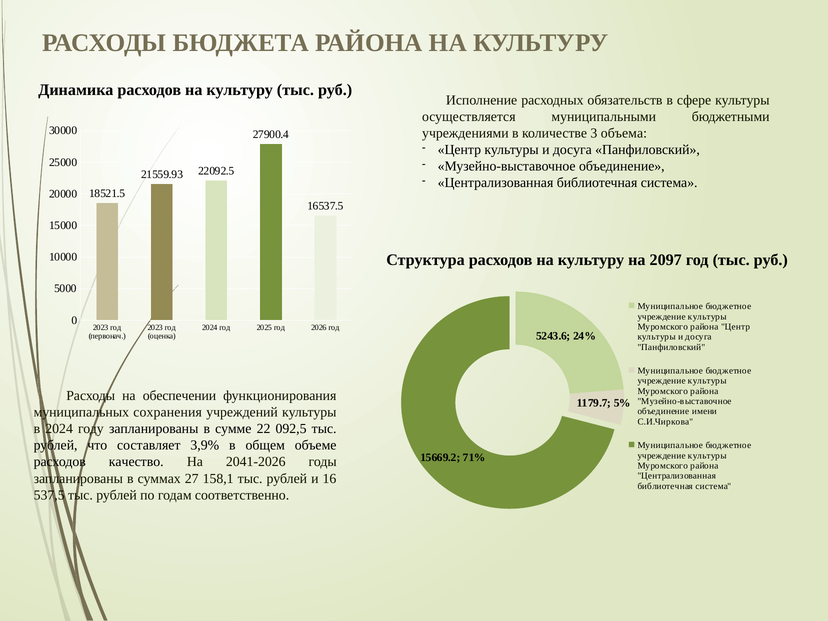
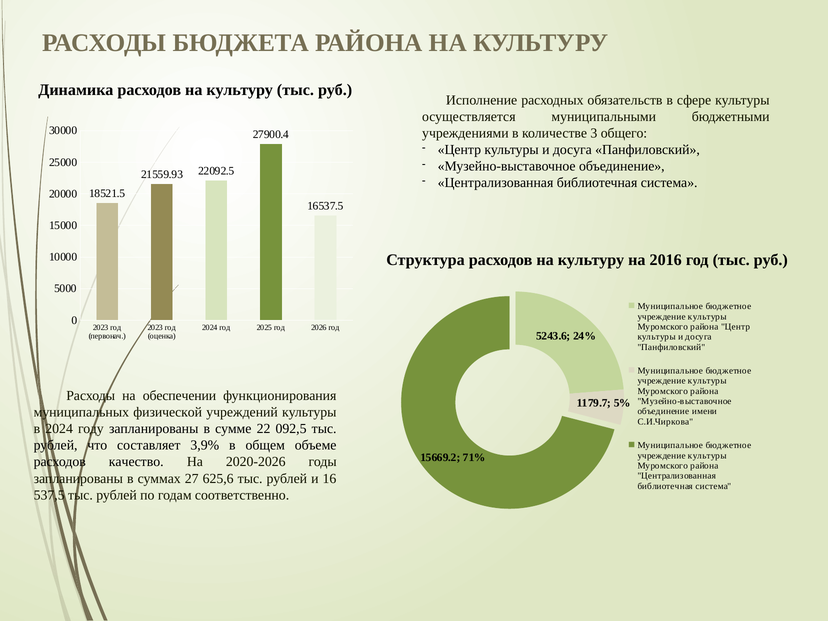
объема: объема -> общего (624, 133)
2097: 2097 -> 2016 (666, 260)
сохранения: сохранения -> физической (168, 412)
2041-2026: 2041-2026 -> 2020-2026 (256, 462)
158,1: 158,1 -> 625,6 (218, 478)
